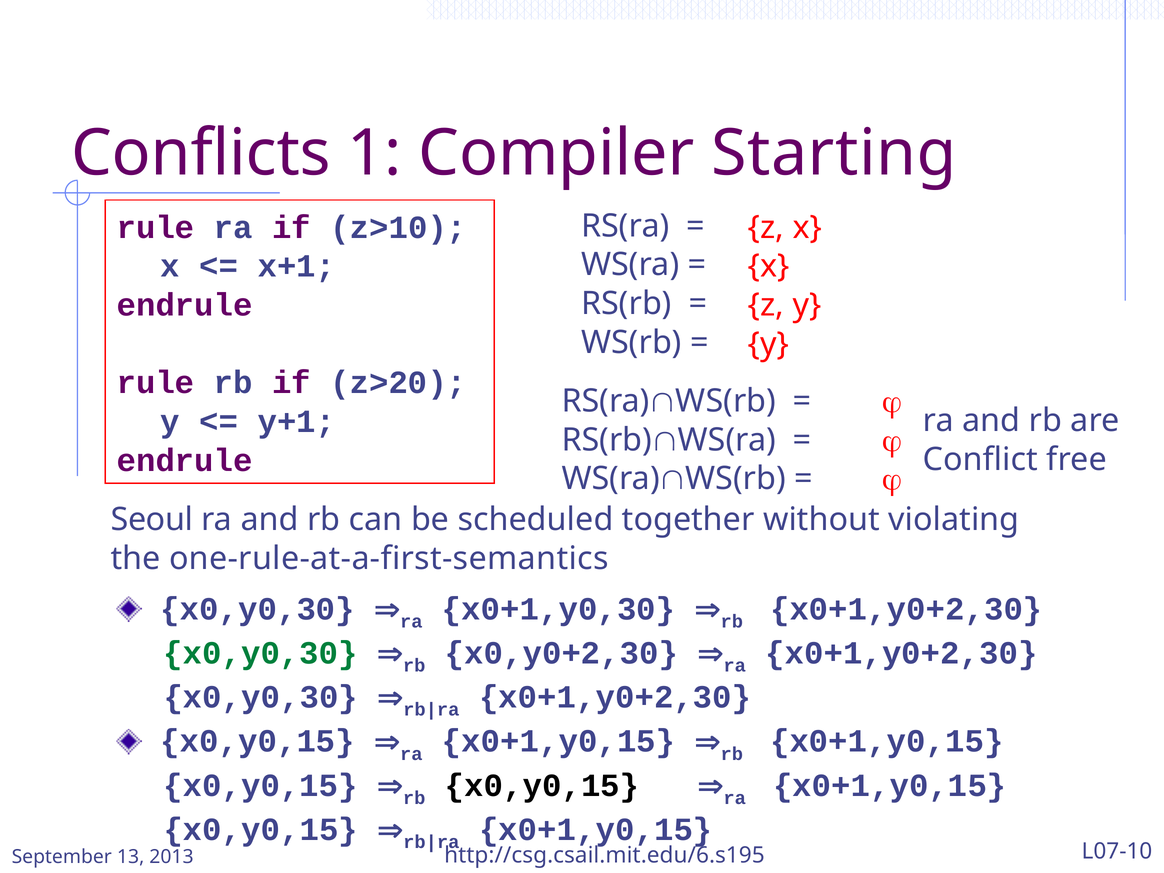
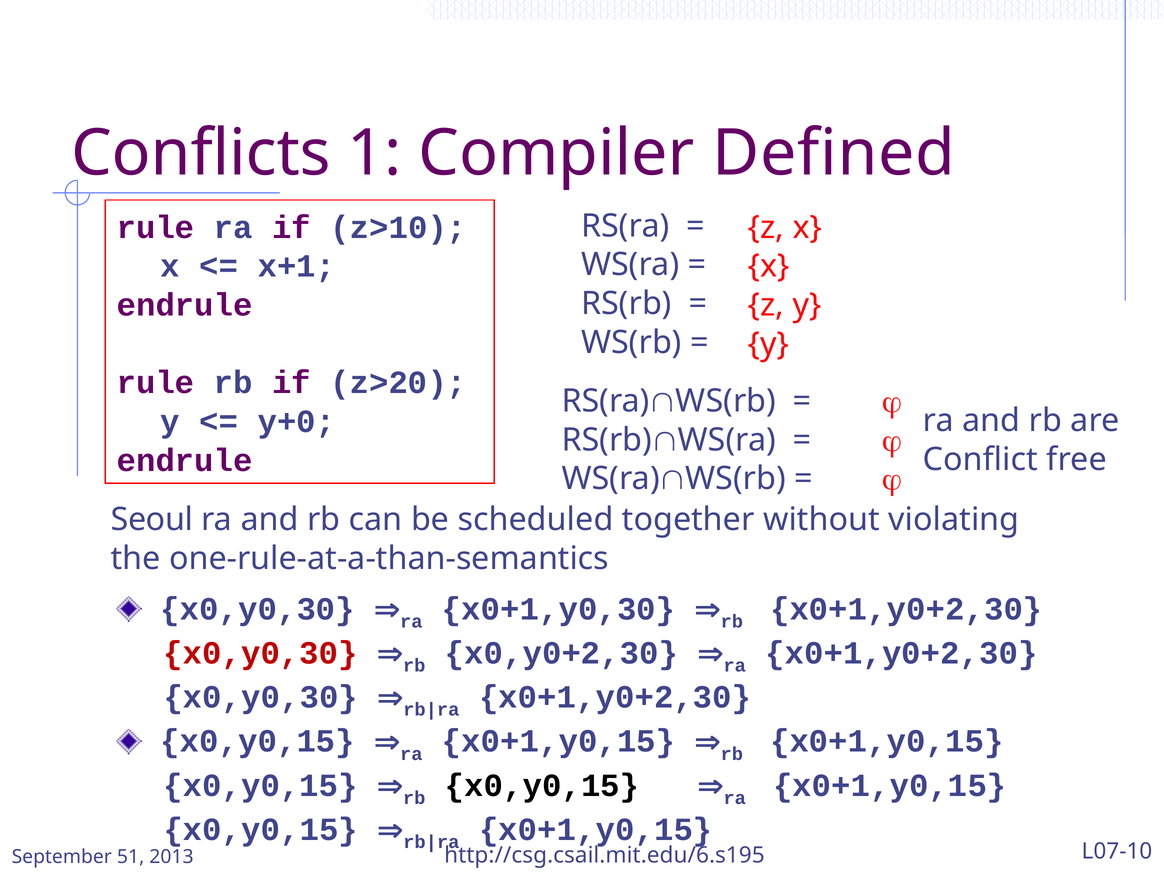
Starting: Starting -> Defined (834, 153)
y+1: y+1 -> y+0 (296, 422)
one-rule-at-a-first-semantics: one-rule-at-a-first-semantics -> one-rule-at-a-than-semantics (389, 559)
x0,y0,30 colour: green -> red (261, 653)
13: 13 -> 51 (131, 857)
